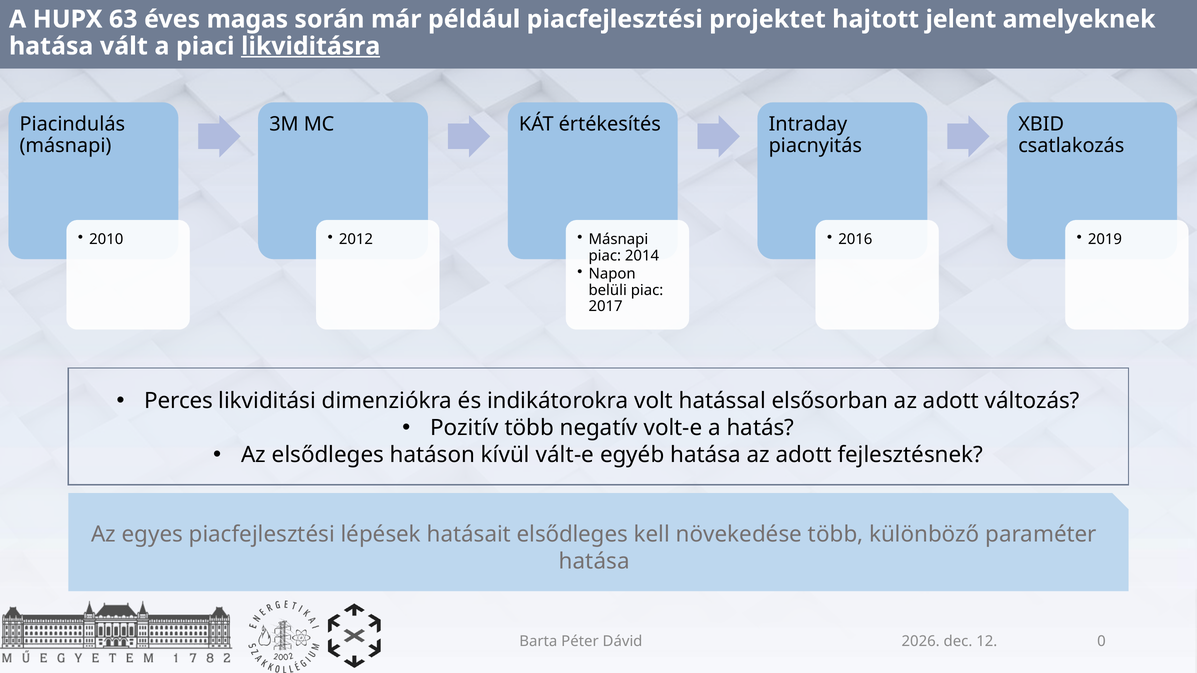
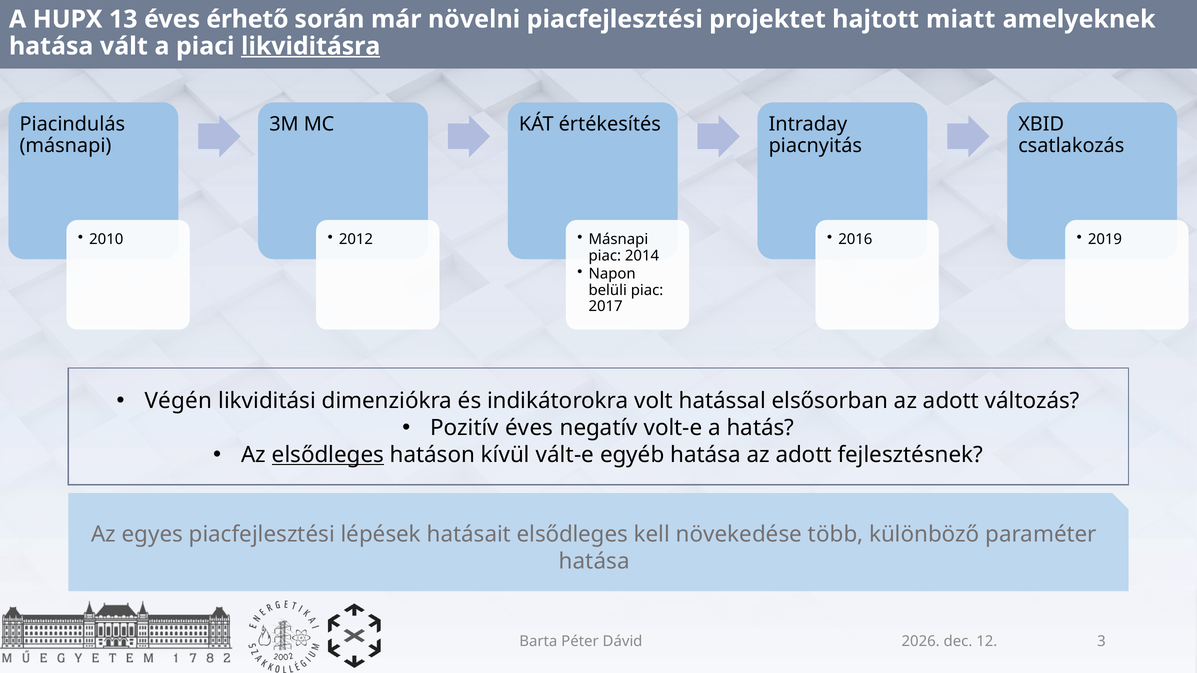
63: 63 -> 13 (123, 19)
magas: magas -> érhető (247, 19)
például: például -> növelni (474, 19)
jelent: jelent -> miatt (961, 19)
Perces: Perces -> Végén (178, 401)
Pozitív több: több -> éves (529, 428)
elsődleges underline: none -> present (328, 455)
0: 0 -> 3 (1101, 642)
